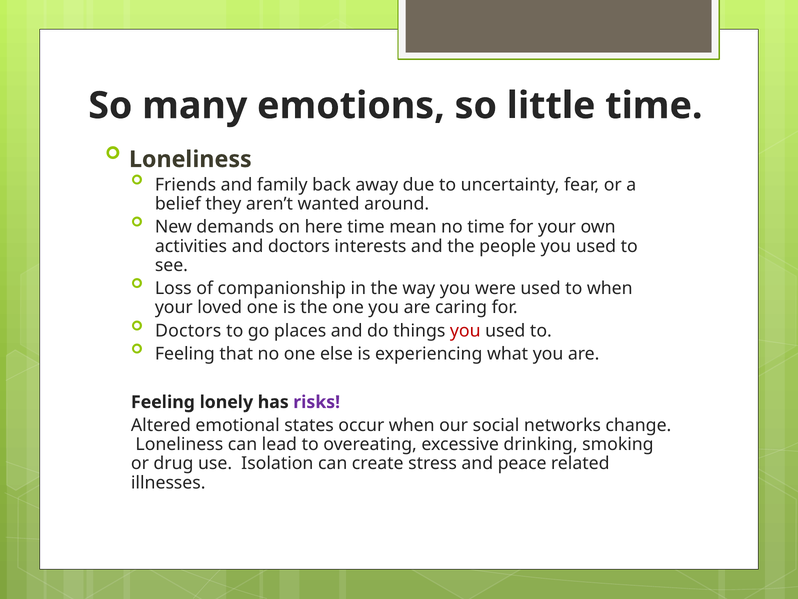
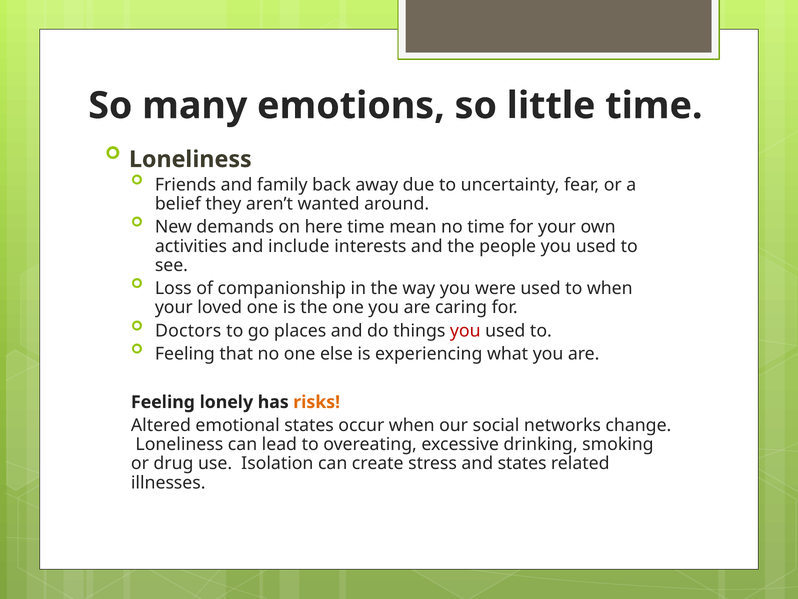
and doctors: doctors -> include (299, 246)
risks colour: purple -> orange (317, 402)
and peace: peace -> states (522, 463)
